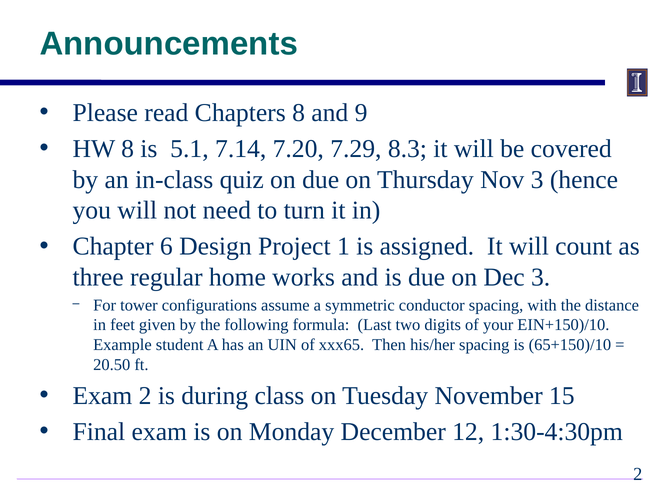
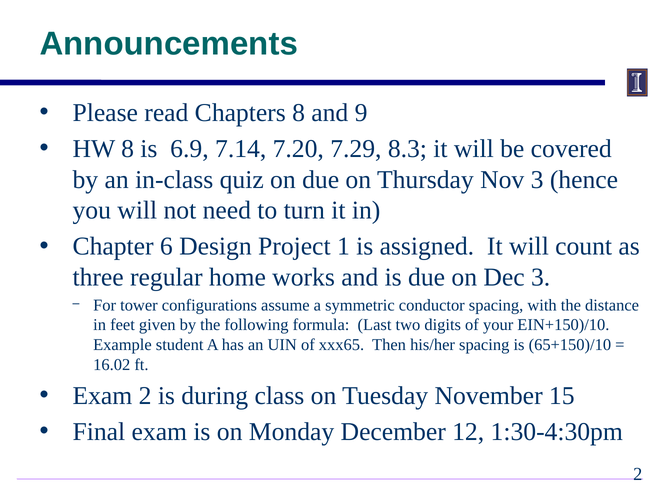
5.1: 5.1 -> 6.9 (189, 149)
20.50: 20.50 -> 16.02 (112, 365)
